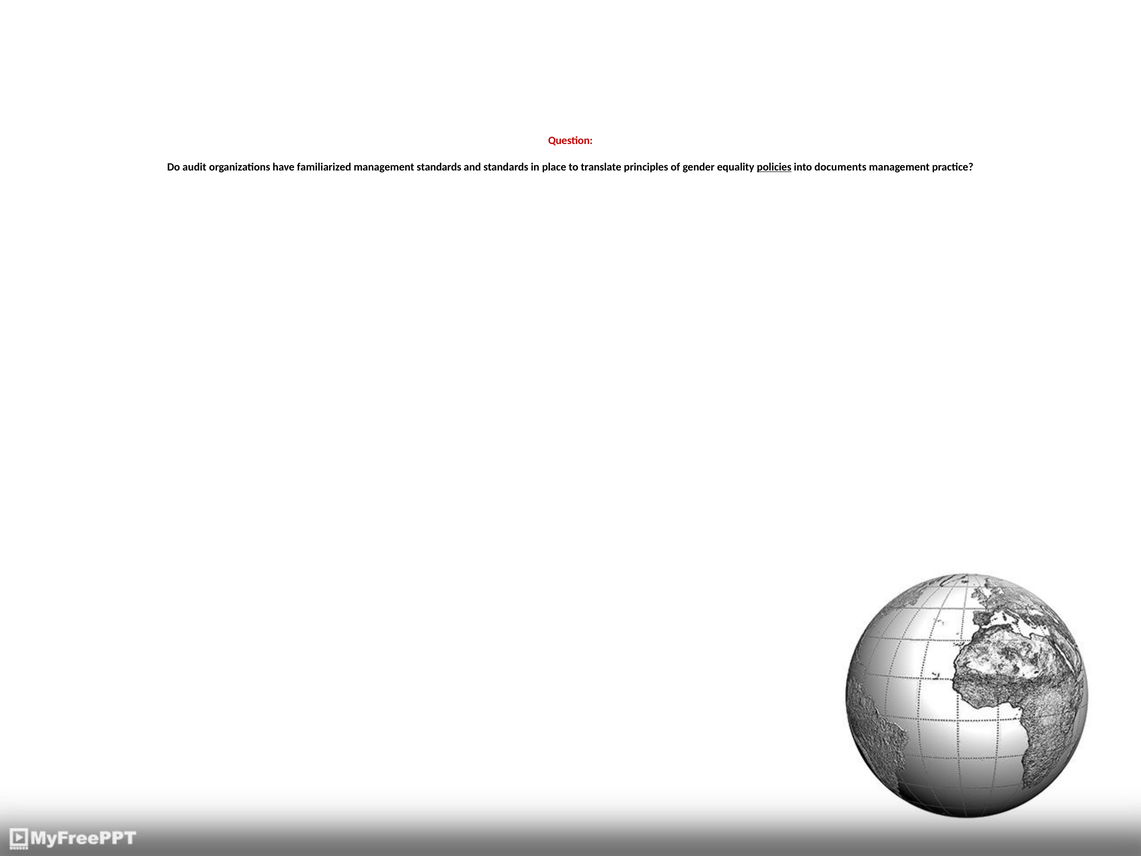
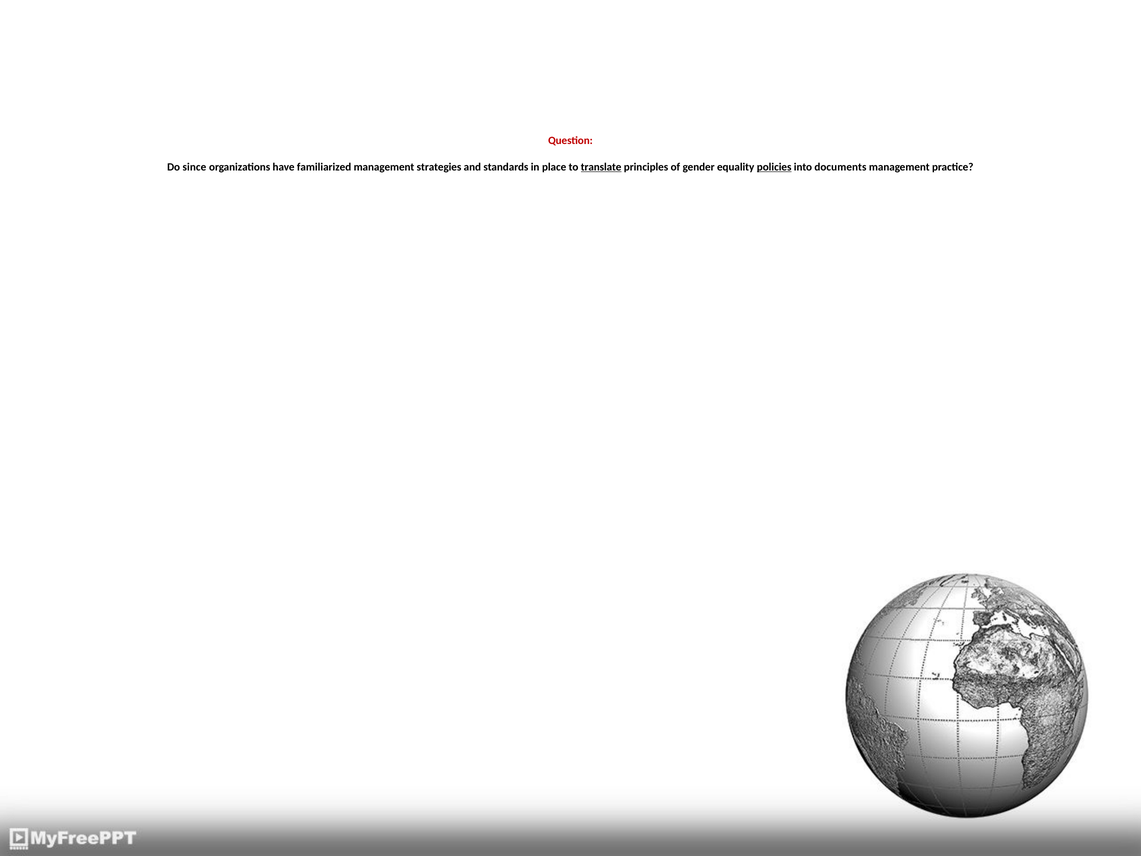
audit: audit -> since (194, 167)
management standards: standards -> strategies (439, 167)
translate underline: none -> present (601, 167)
